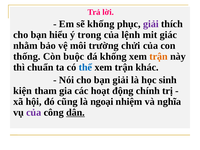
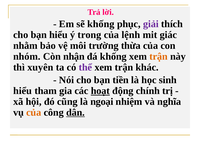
chửi: chửi -> thừa (131, 46)
thống: thống -> nhóm (27, 56)
buộc: buộc -> nhận (74, 56)
chuẩn: chuẩn -> xuyên (40, 67)
thể colour: blue -> purple (85, 67)
bạn giải: giải -> tiền (121, 80)
kiện: kiện -> hiểu (23, 91)
hoạt underline: none -> present (100, 91)
của colour: purple -> orange (34, 112)
